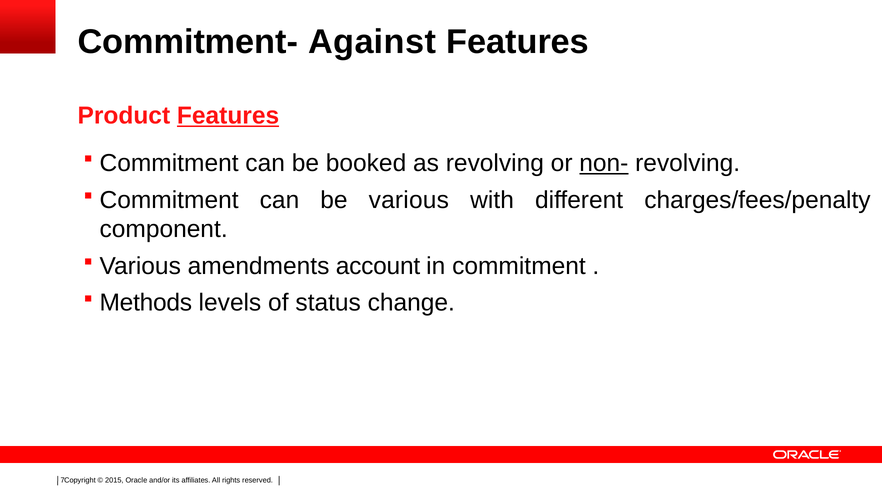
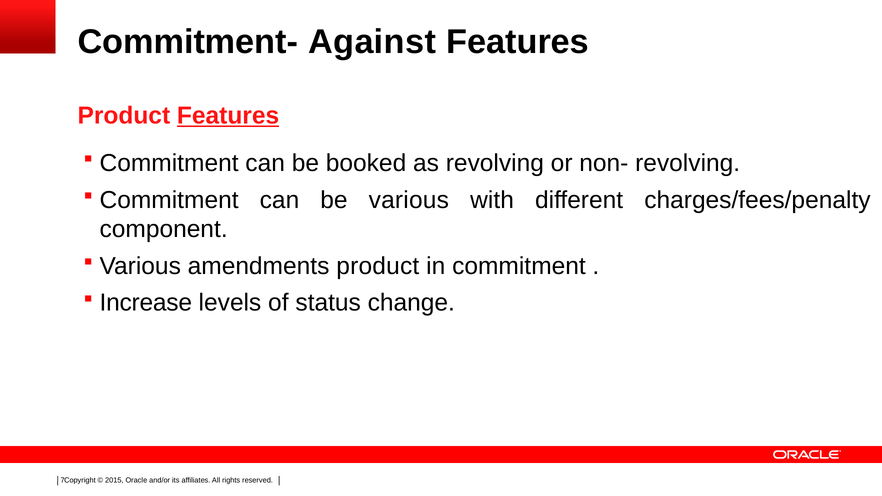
non- underline: present -> none (604, 163)
amendments account: account -> product (378, 266)
Methods: Methods -> Increase (146, 303)
